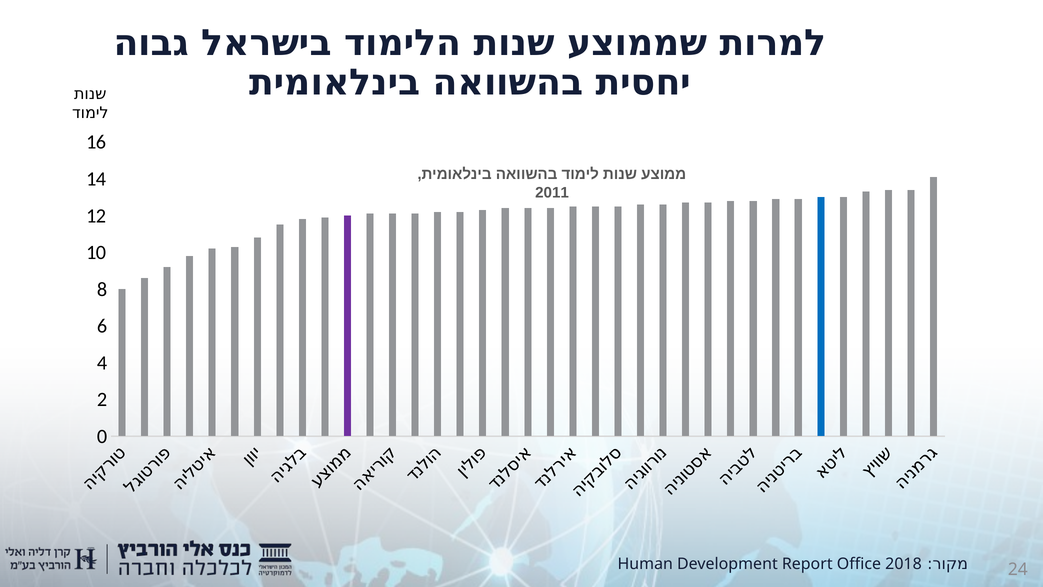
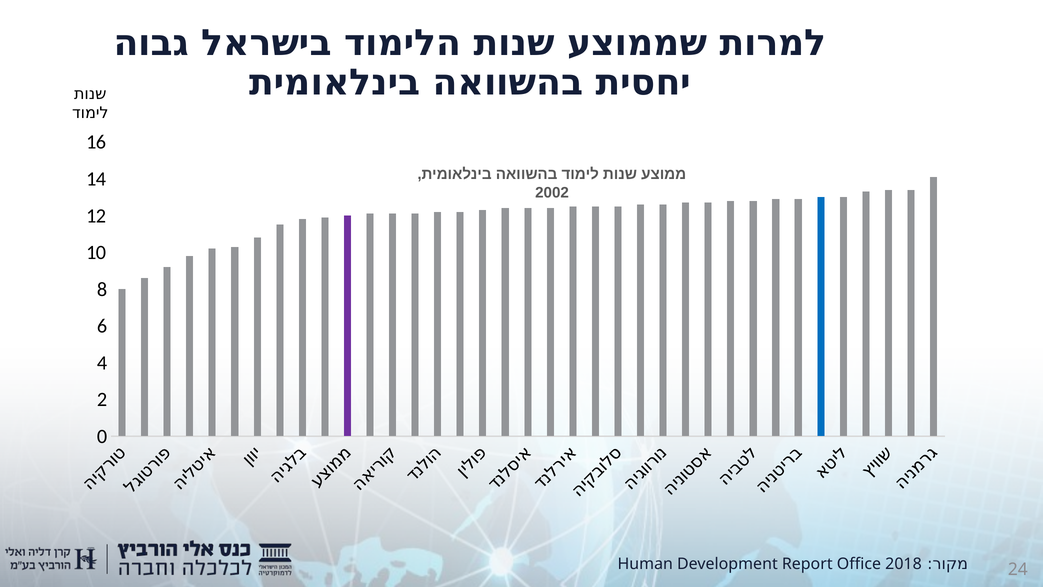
2011: 2011 -> 2002 (552, 193)
